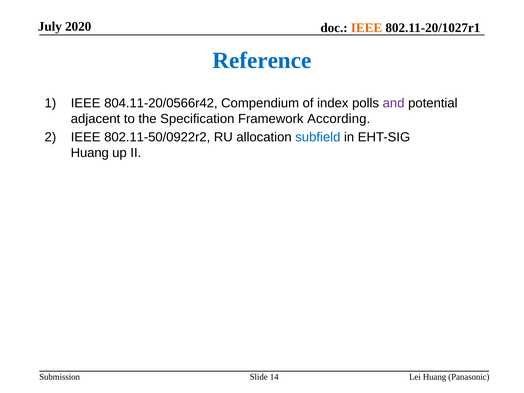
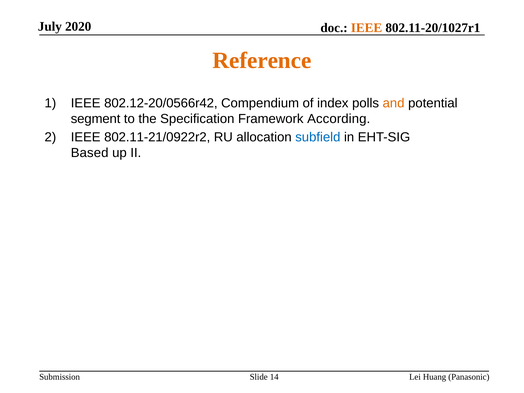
Reference colour: blue -> orange (262, 61)
804.11-20/0566r42: 804.11-20/0566r42 -> 802.12-20/0566r42 (161, 103)
and colour: purple -> orange (394, 103)
adjacent: adjacent -> segment (96, 119)
802.11-50/0922r2: 802.11-50/0922r2 -> 802.11-21/0922r2 (157, 137)
Huang: Huang -> Based (90, 153)
